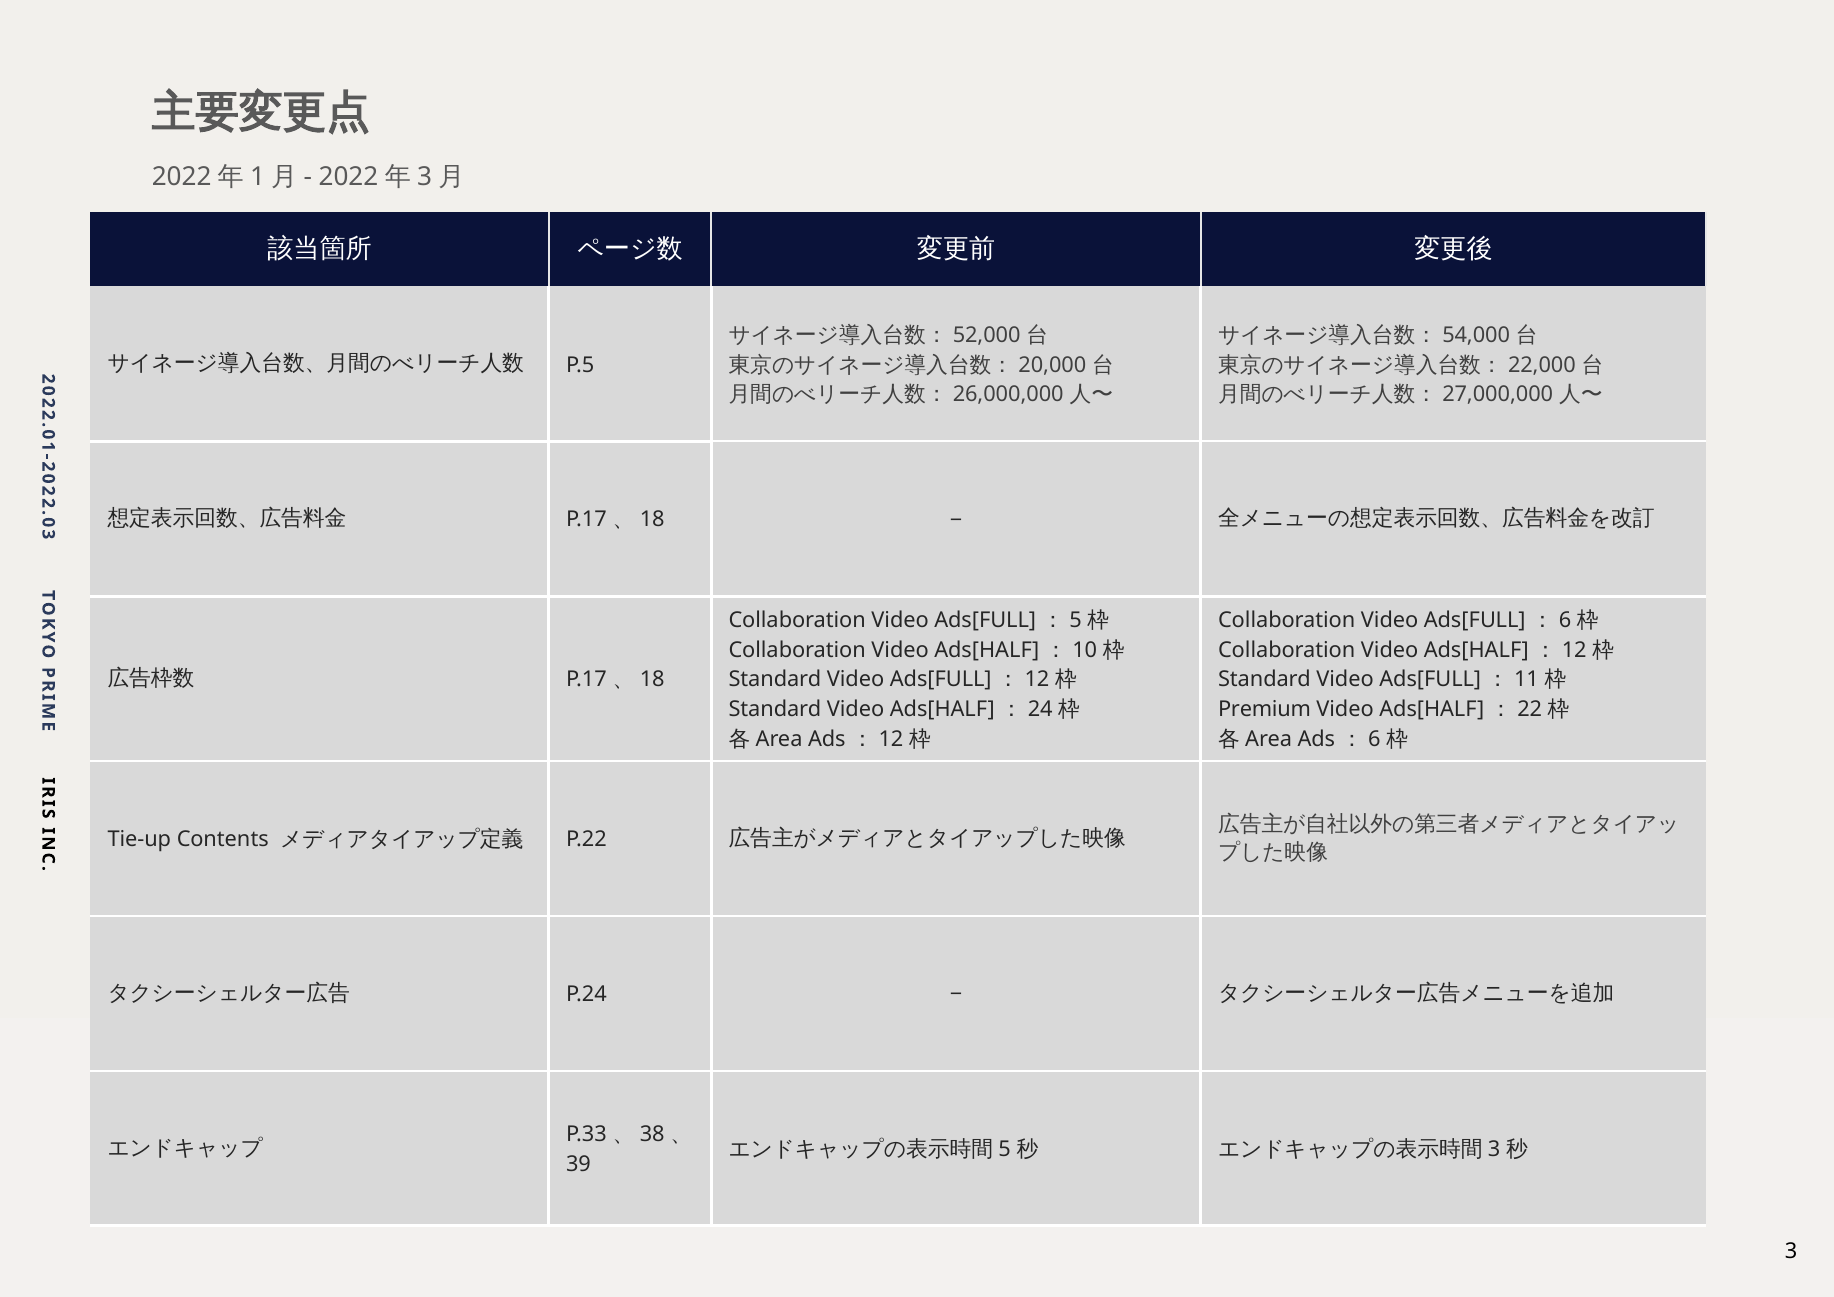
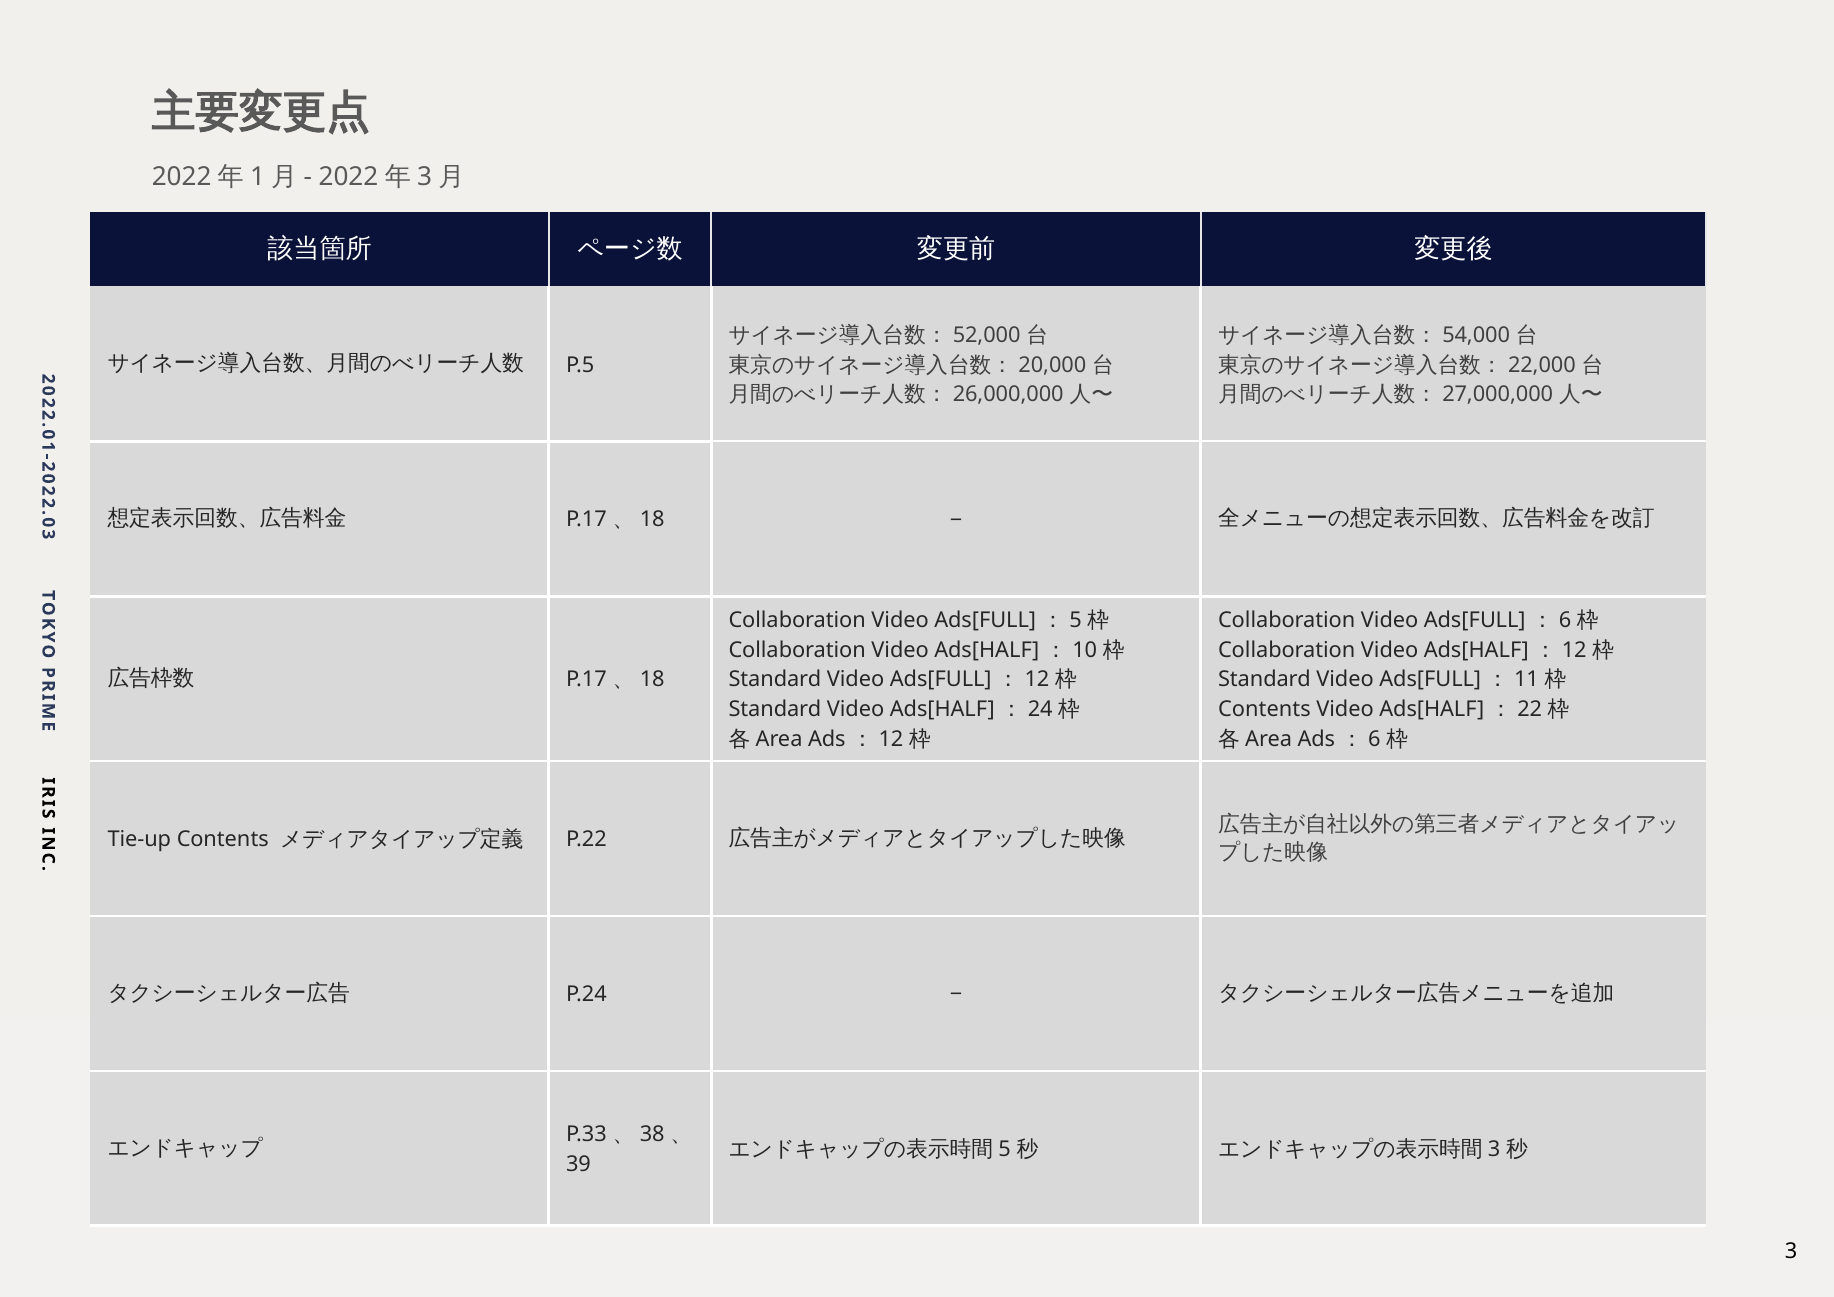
Premium: Premium -> Contents (1264, 709)
